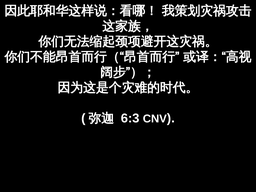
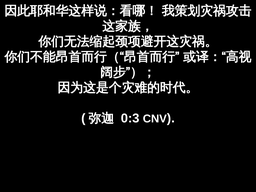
6:3: 6:3 -> 0:3 (130, 118)
